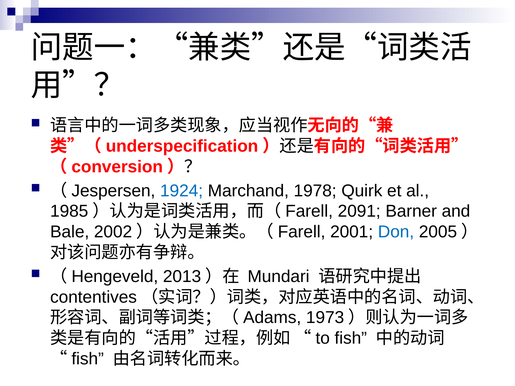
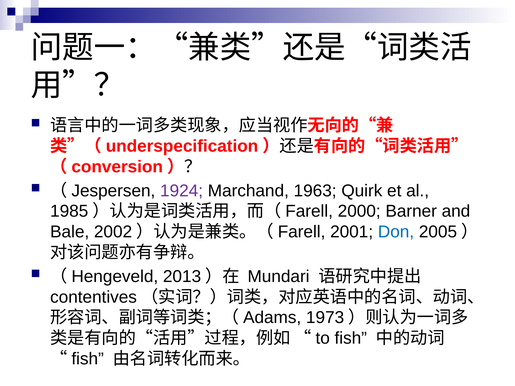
1924 colour: blue -> purple (182, 191)
1978: 1978 -> 1963 (315, 191)
2091: 2091 -> 2000 (359, 211)
